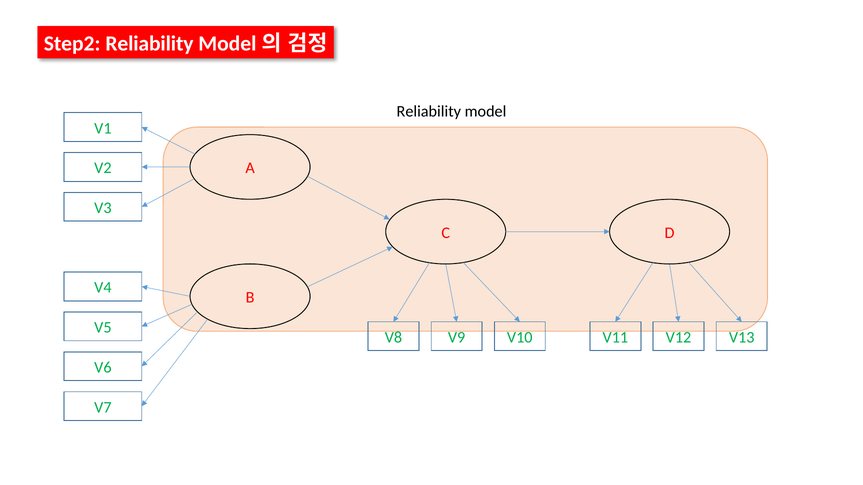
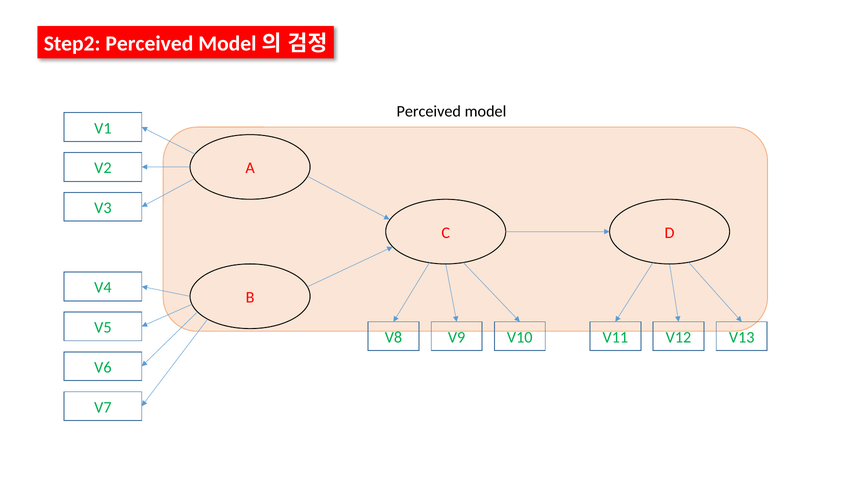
Step2 Reliability: Reliability -> Perceived (149, 44)
Reliability: Reliability -> Perceived (429, 112)
